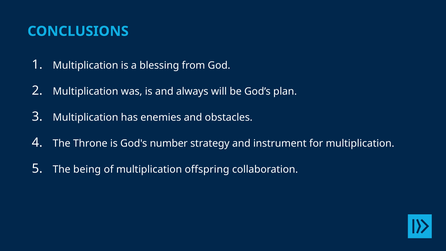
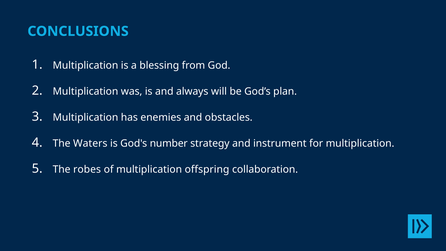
Throne: Throne -> Waters (90, 143)
being: being -> robes (87, 169)
